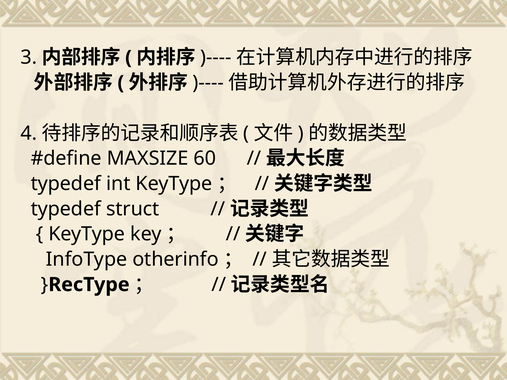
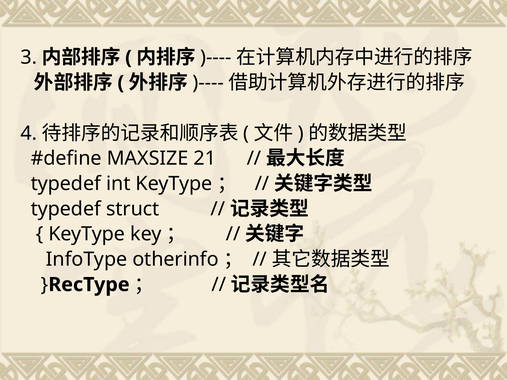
60: 60 -> 21 (205, 159)
